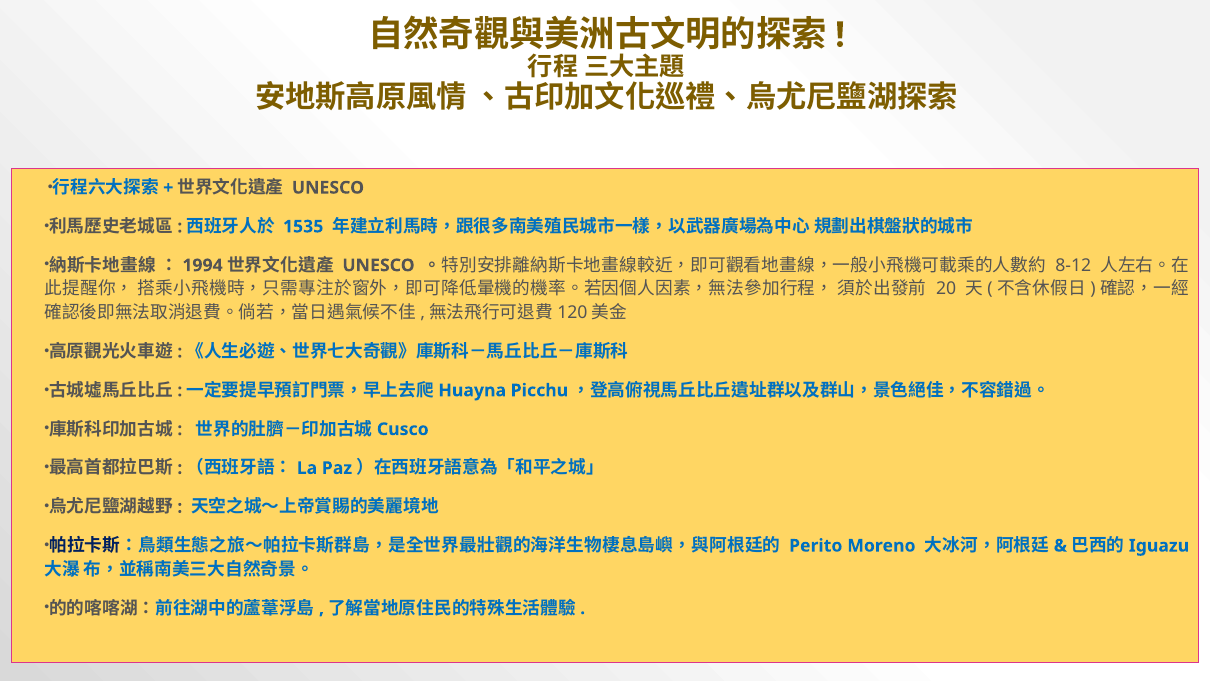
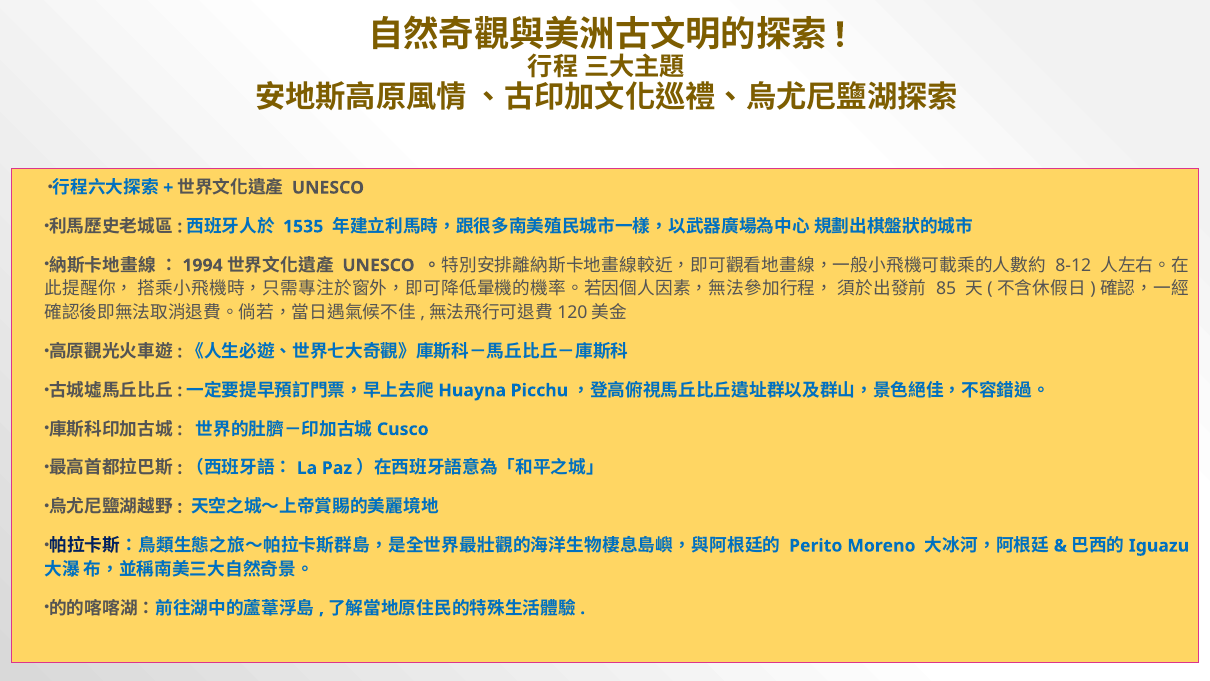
20: 20 -> 85 (946, 289)
